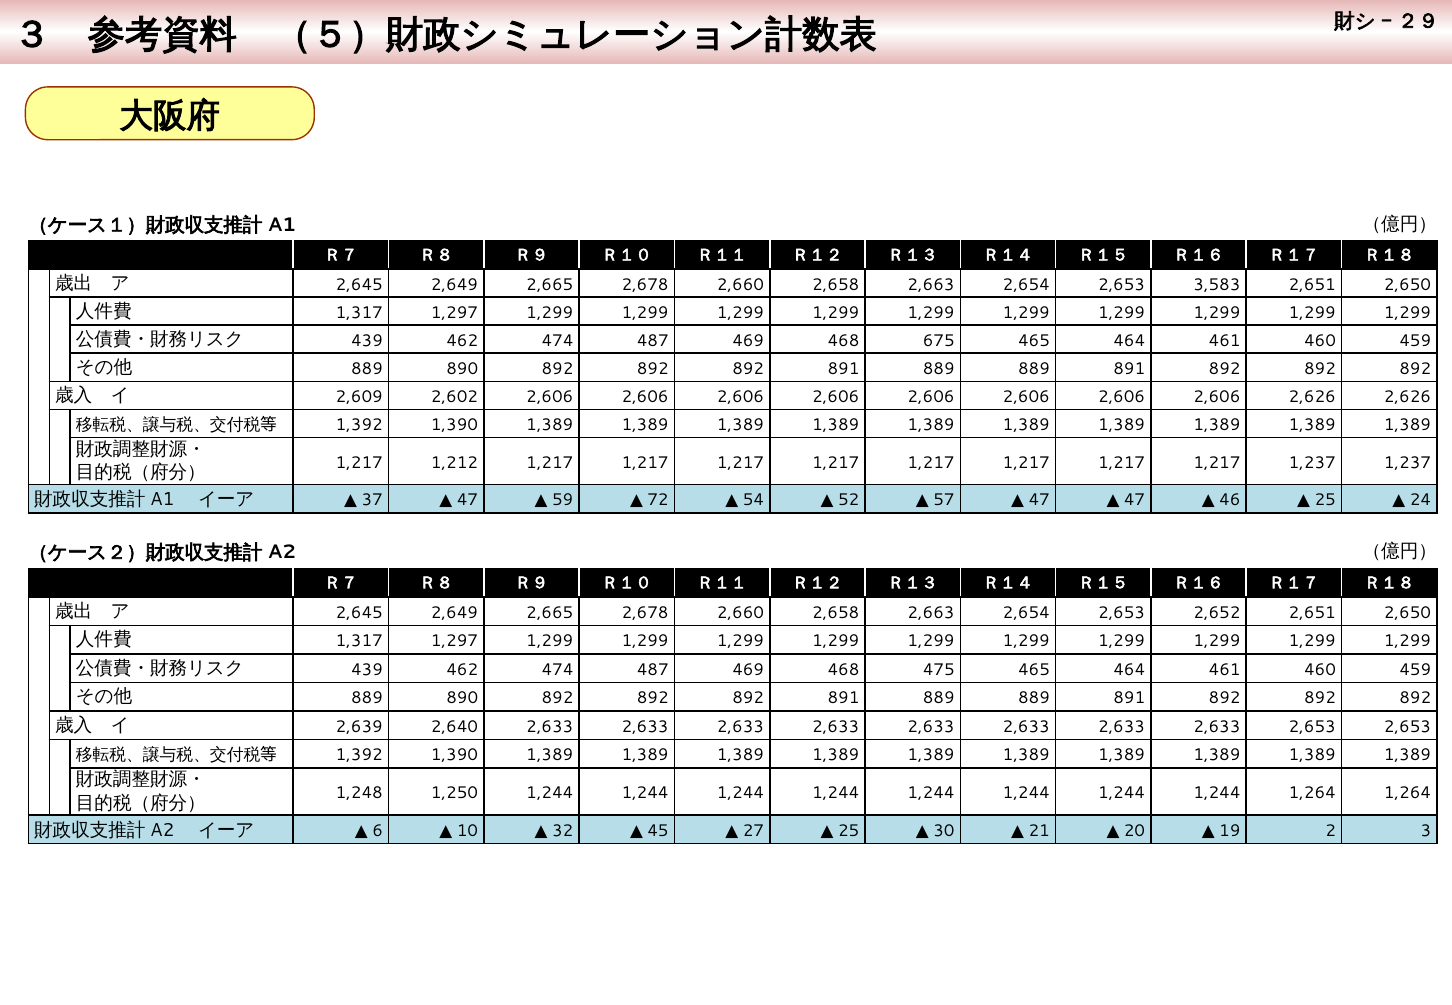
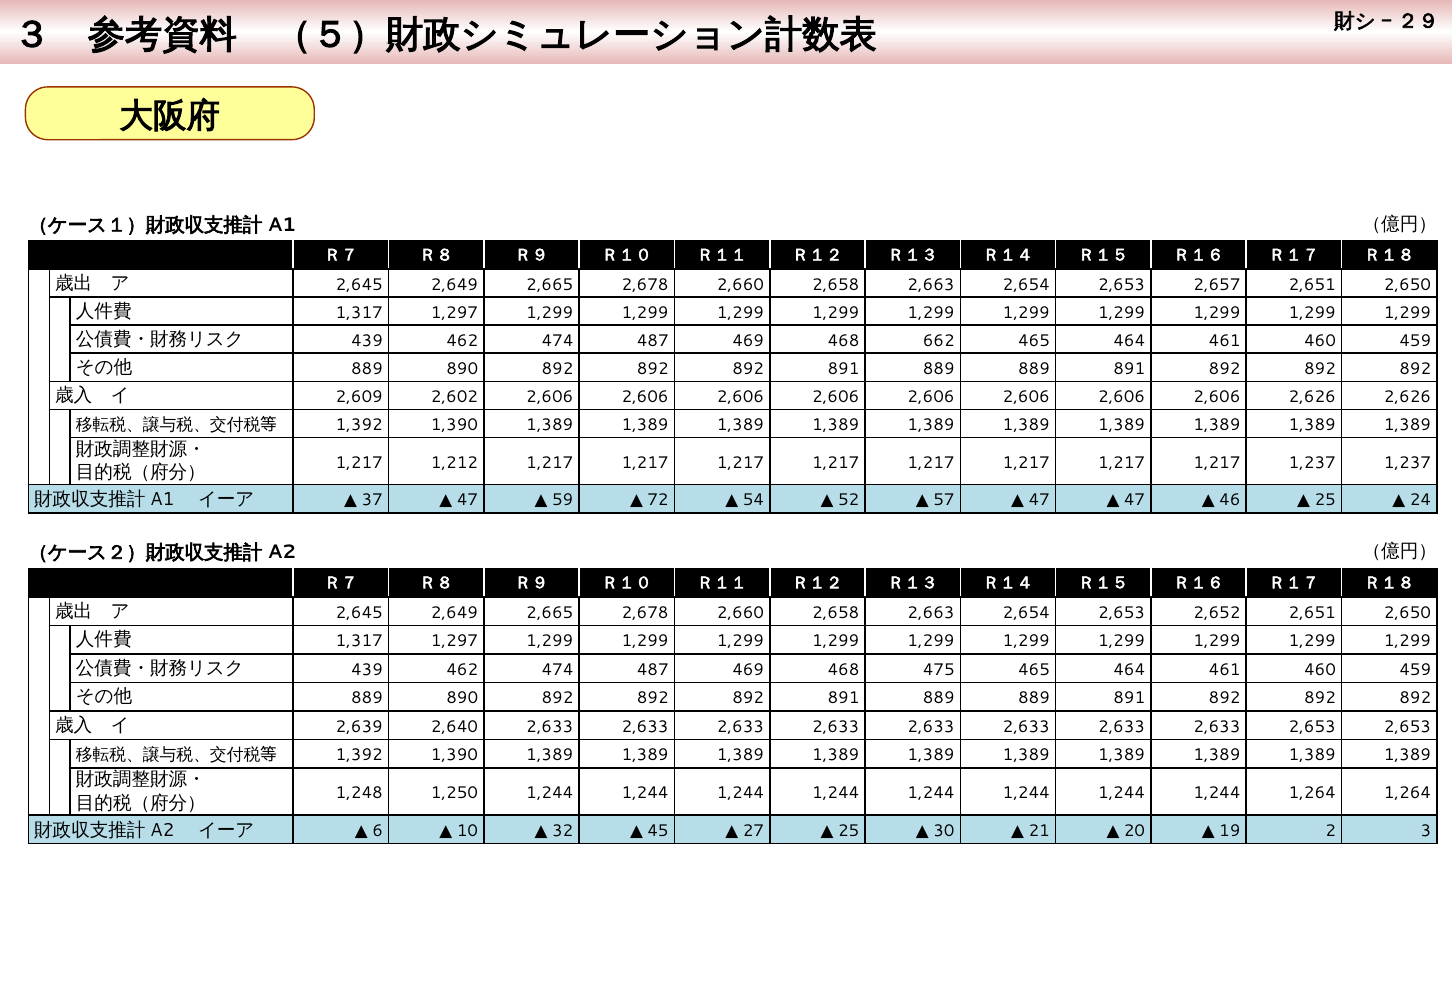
3,583: 3,583 -> 2,657 (1217, 285)
675: 675 -> 662 (939, 341)
